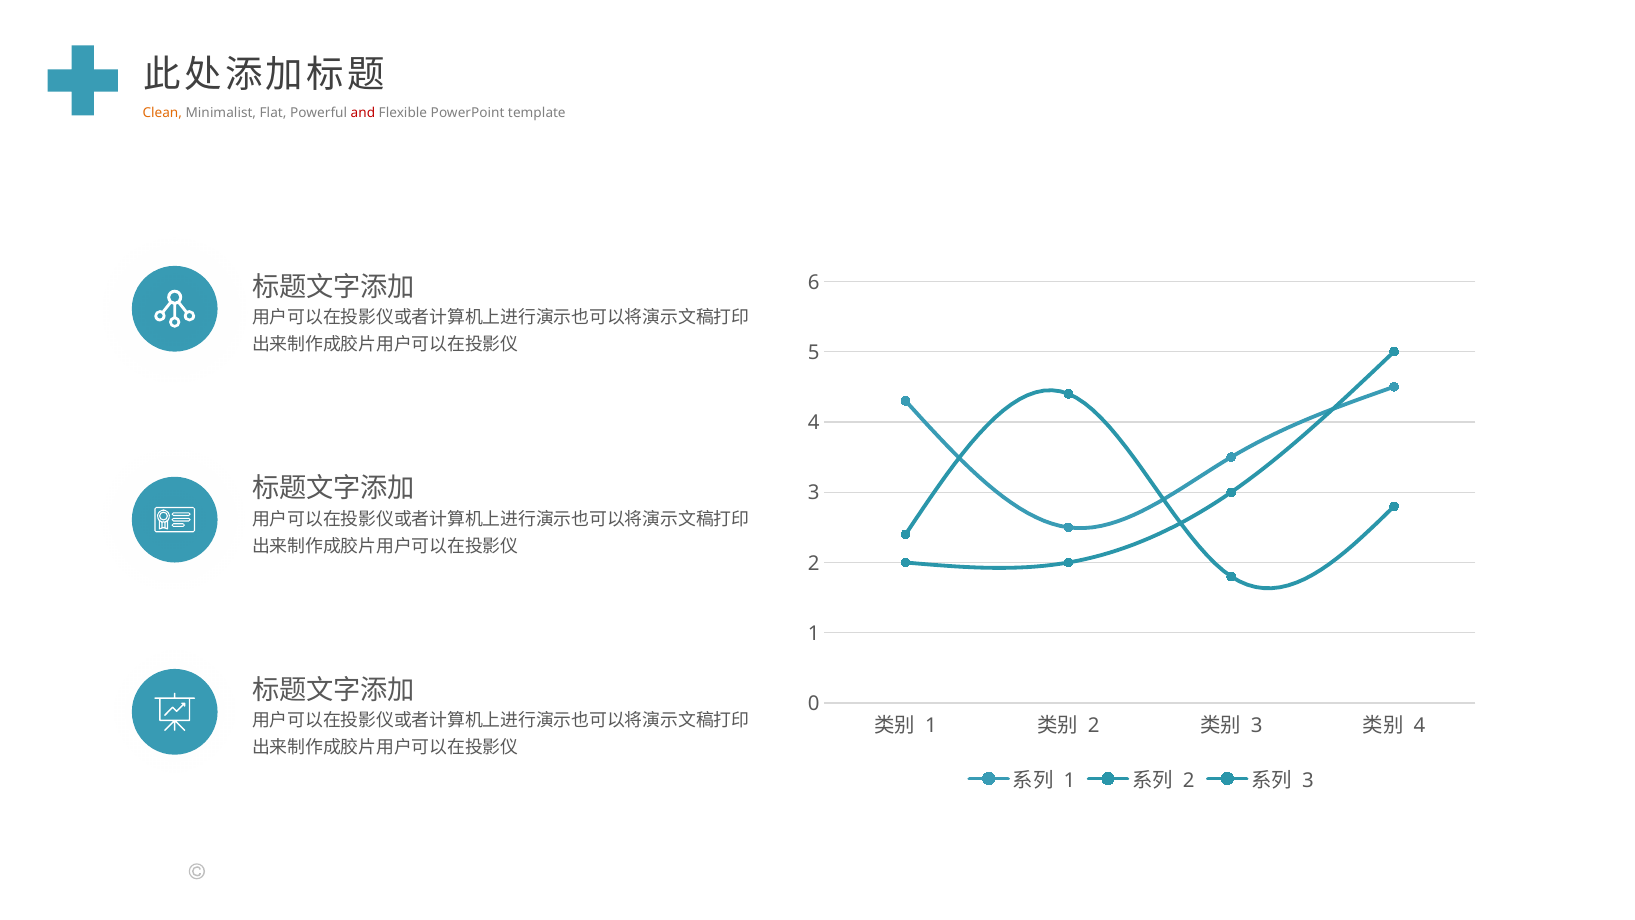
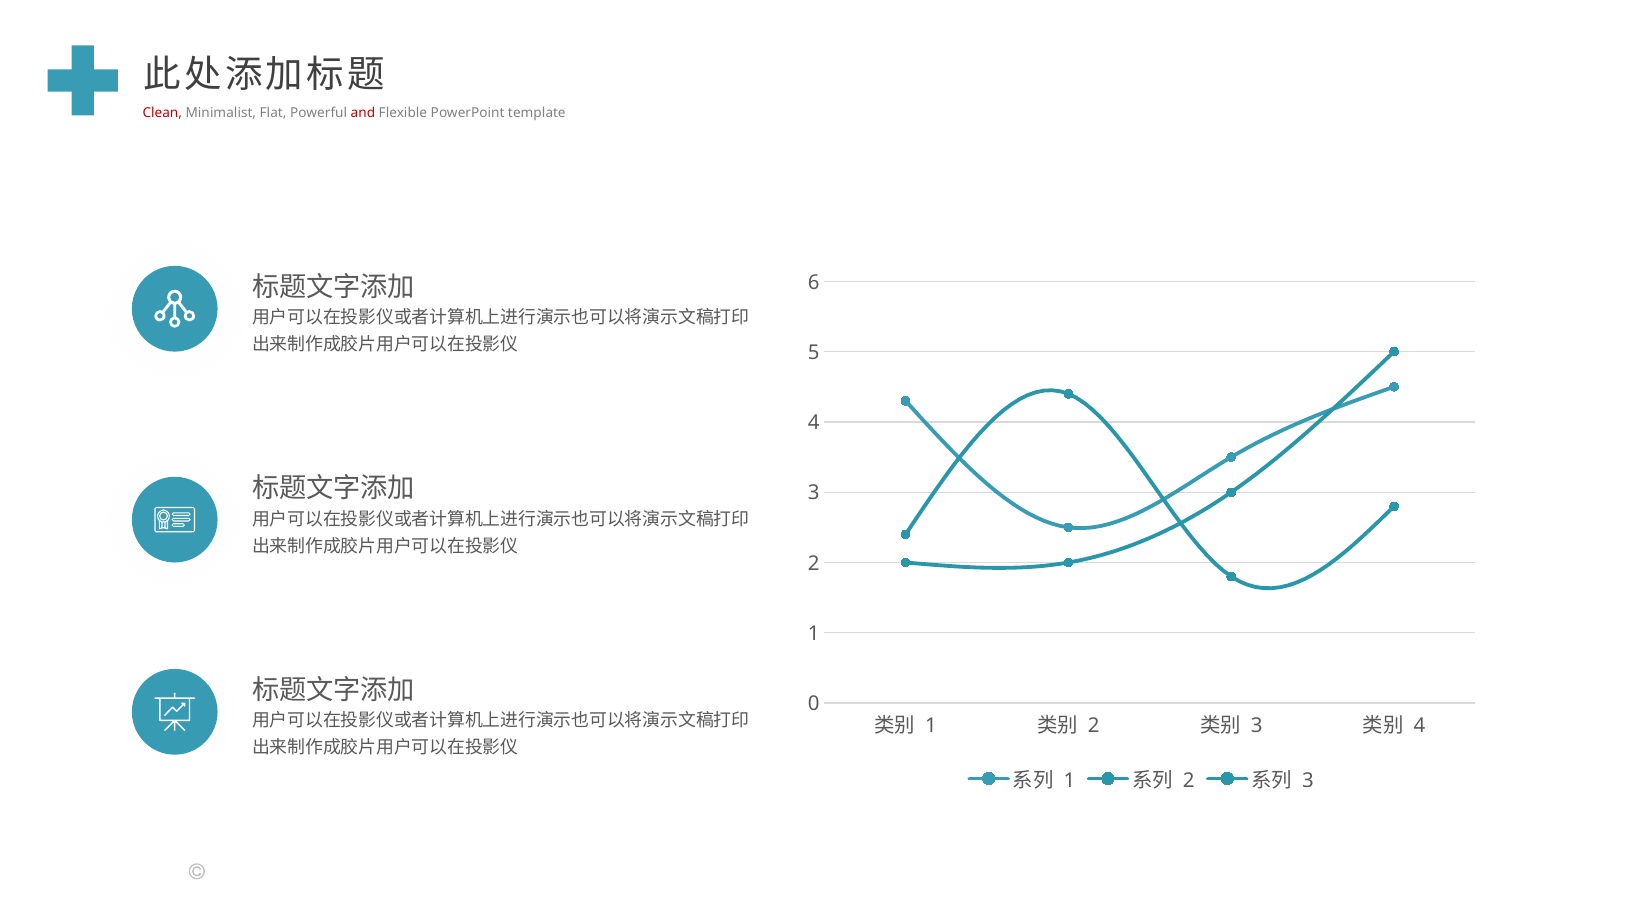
Clean colour: orange -> red (162, 113)
